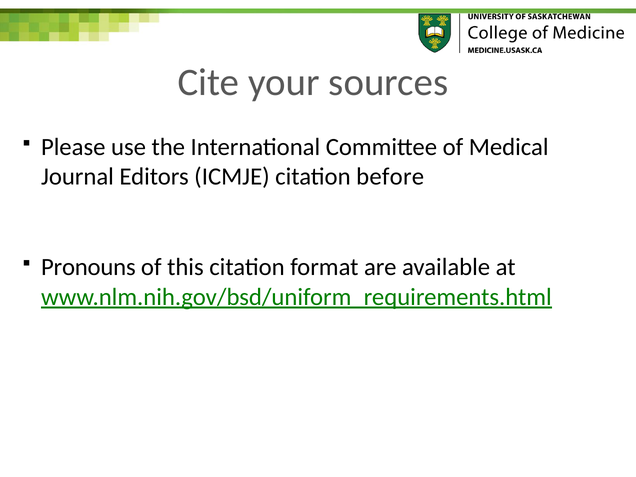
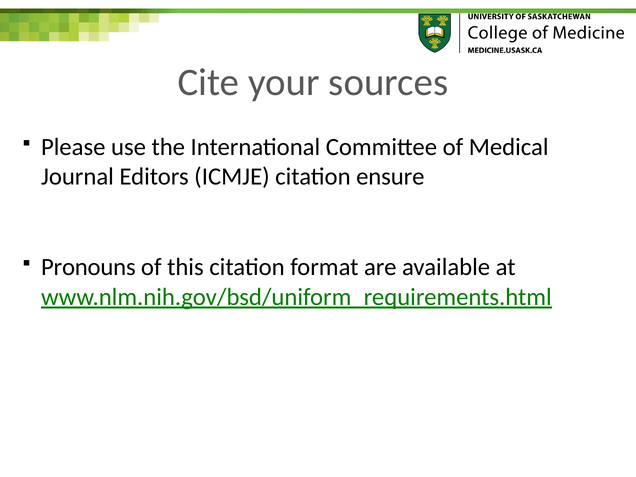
before: before -> ensure (390, 177)
